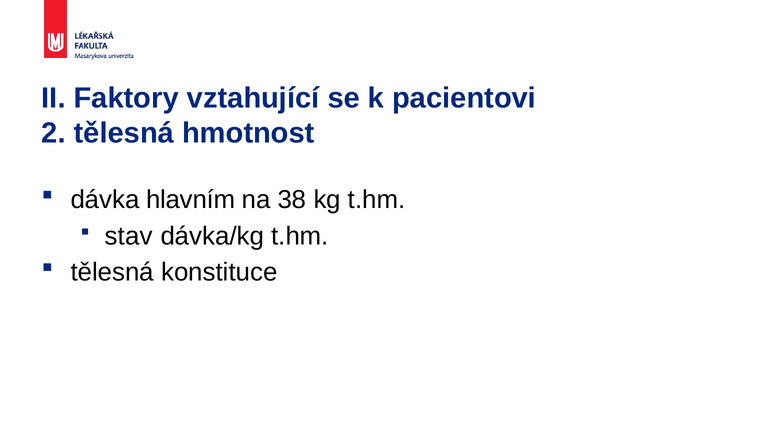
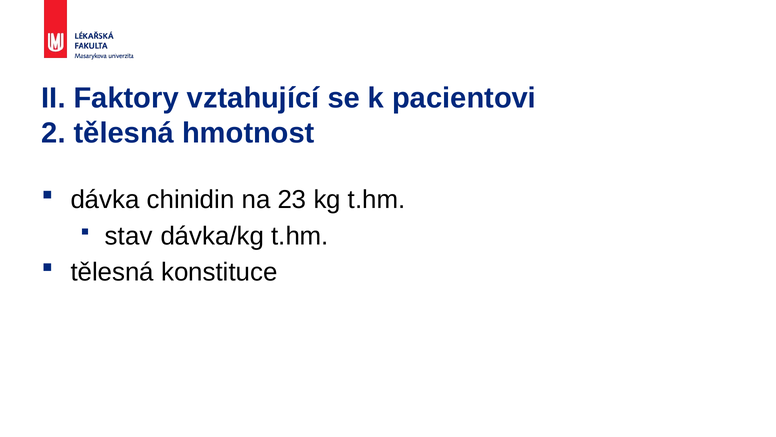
hlavním: hlavním -> chinidin (191, 200)
38: 38 -> 23 (292, 200)
